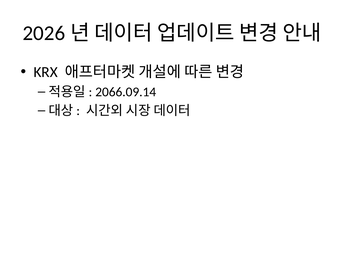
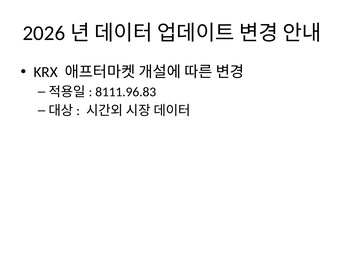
2066.09.14: 2066.09.14 -> 8111.96.83 (126, 92)
